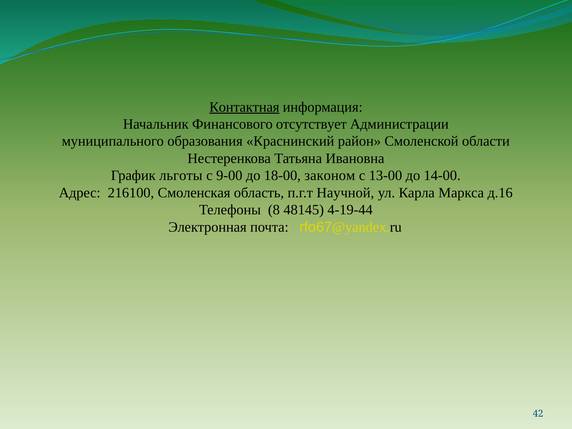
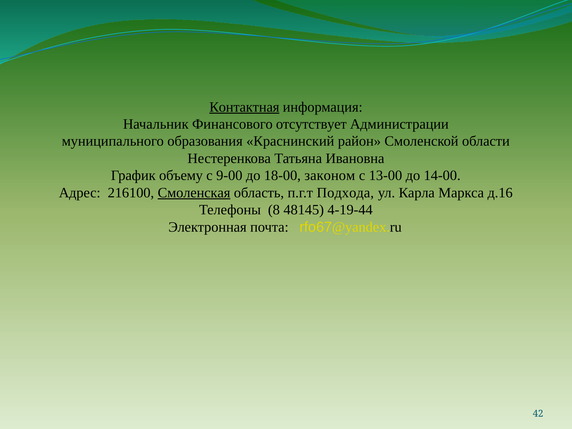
льготы: льготы -> объему (181, 176)
Смоленская underline: none -> present (194, 193)
Научной: Научной -> Подхода (345, 193)
